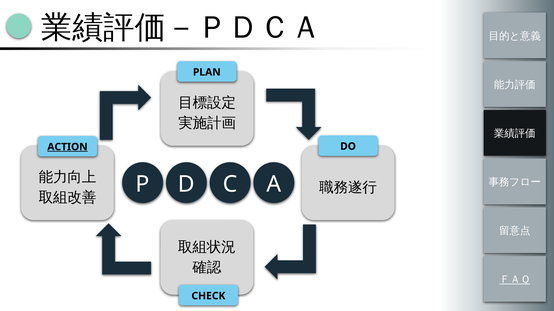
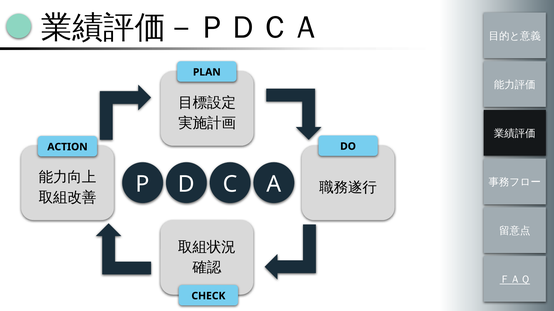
ACTION underline: present -> none (67, 147)
